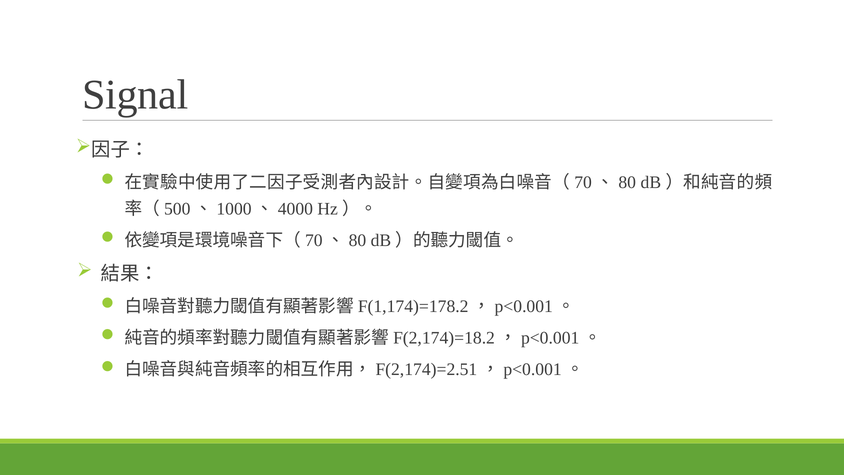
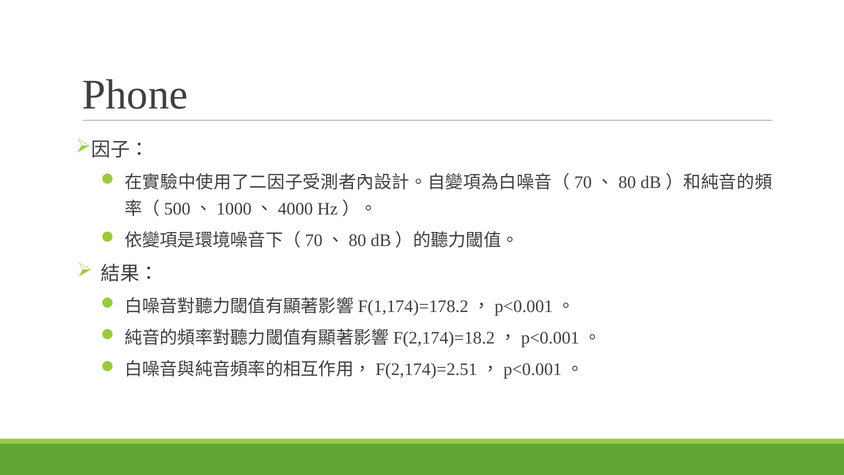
Signal: Signal -> Phone (135, 95)
